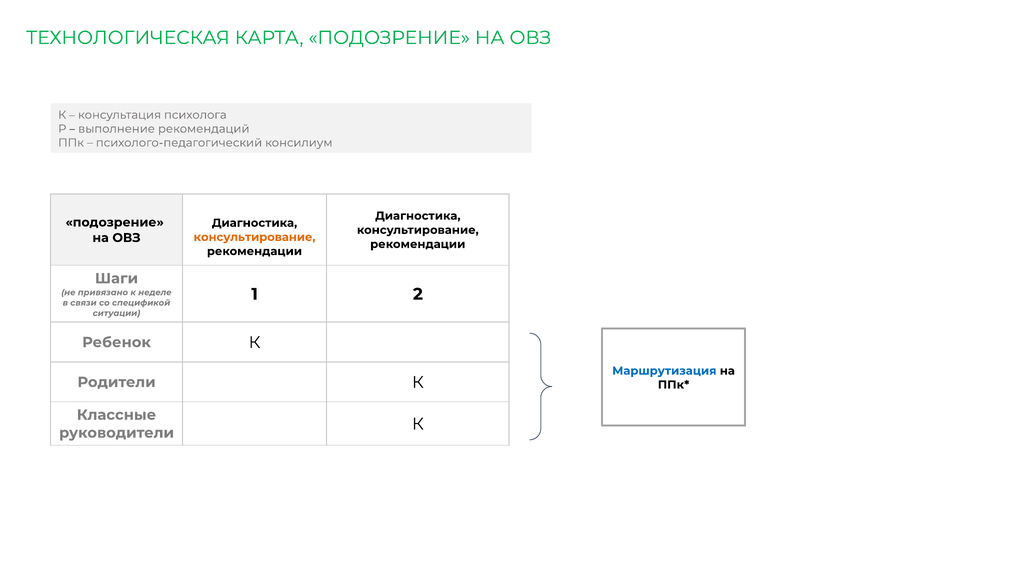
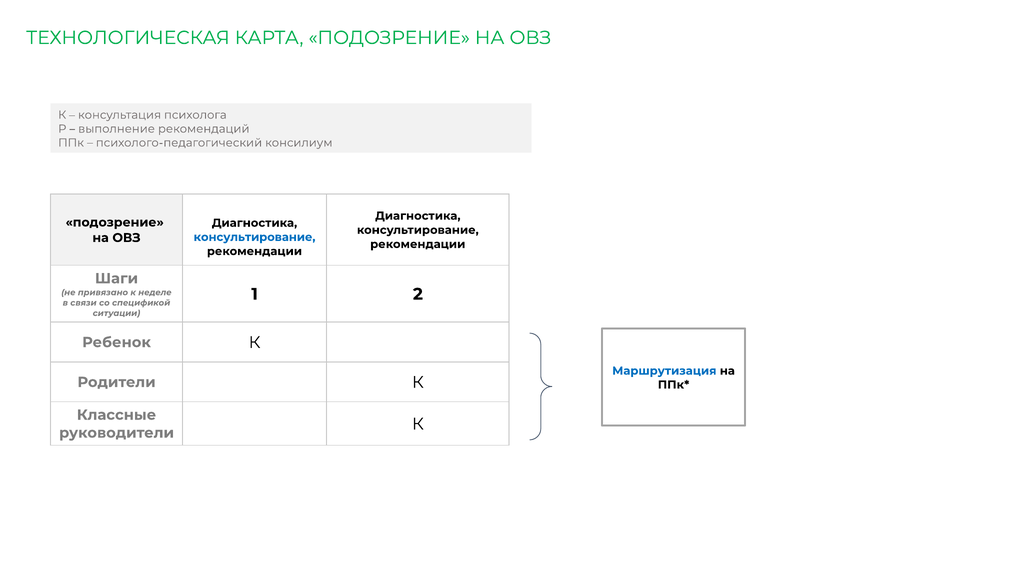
консультирование colour: orange -> blue (255, 237)
